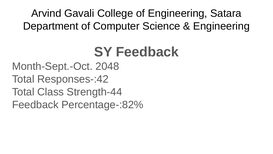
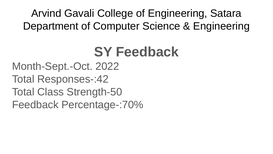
2048: 2048 -> 2022 (107, 66)
Strength-44: Strength-44 -> Strength-50 (94, 92)
Percentage-:82%: Percentage-:82% -> Percentage-:70% (102, 104)
